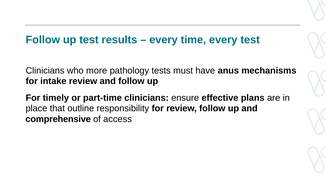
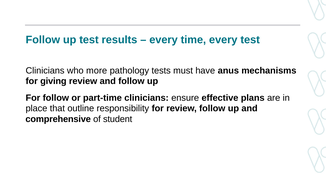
intake: intake -> giving (53, 81)
For timely: timely -> follow (56, 98)
access: access -> student (118, 119)
